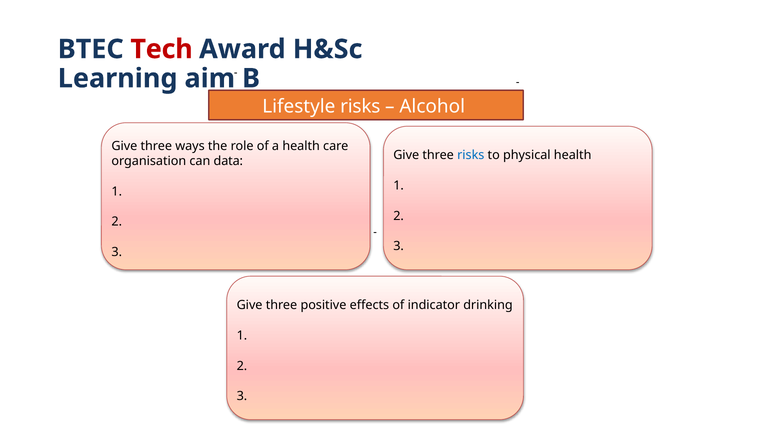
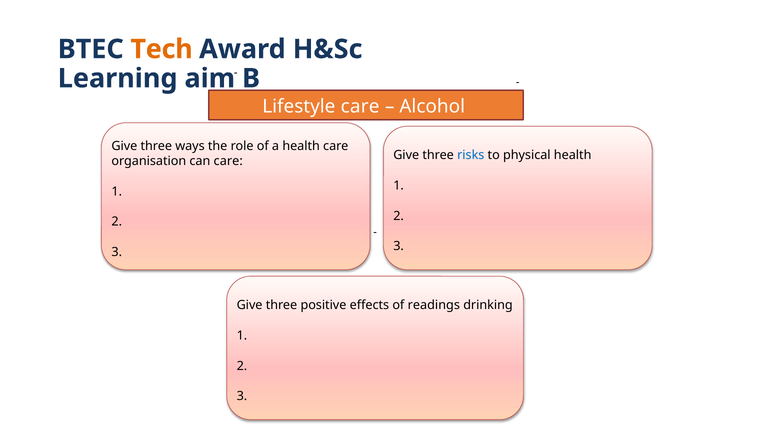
Tech colour: red -> orange (162, 49)
Lifestyle risks: risks -> care (360, 106)
can data: data -> care (228, 161)
indicator: indicator -> readings (434, 305)
